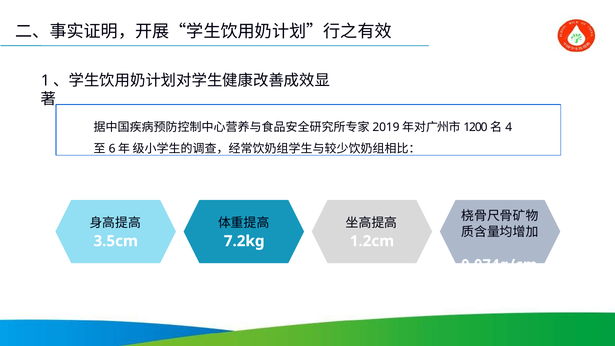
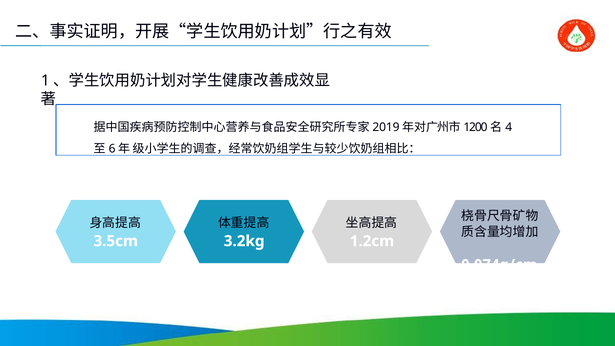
7.2kg: 7.2kg -> 3.2kg (244, 241)
